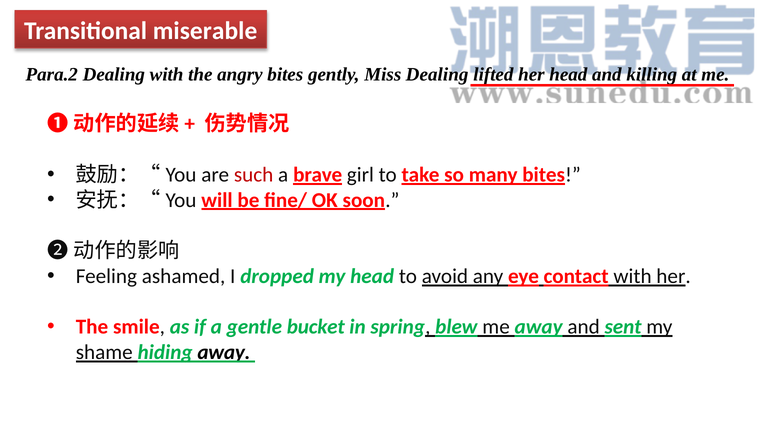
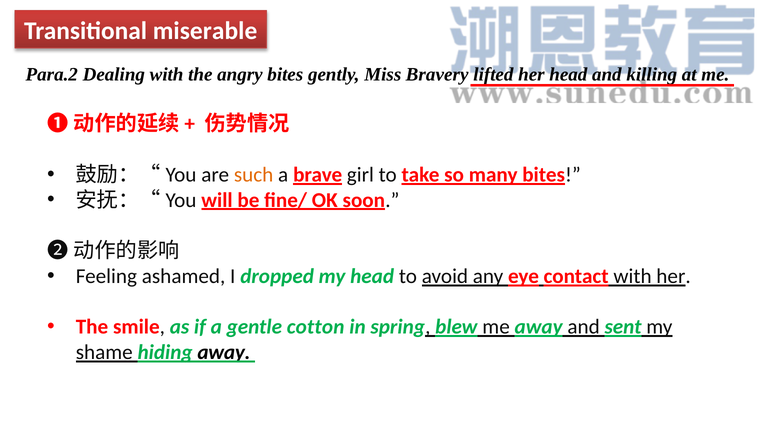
Miss Dealing: Dealing -> Bravery (437, 75)
such colour: red -> orange (254, 175)
bucket: bucket -> cotton (316, 327)
